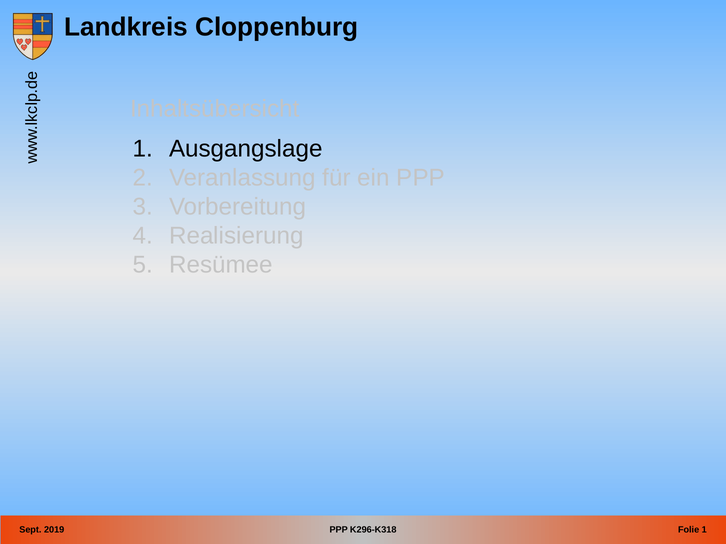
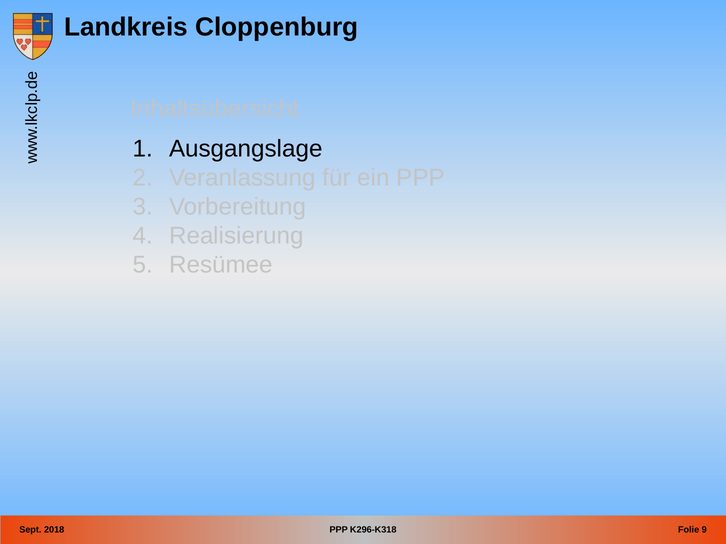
2019: 2019 -> 2018 (54, 530)
Folie 1: 1 -> 9 (704, 530)
